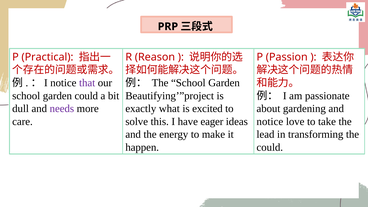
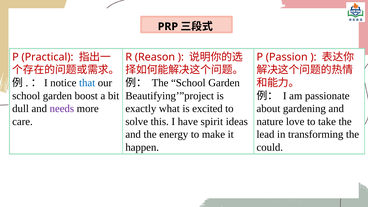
that colour: purple -> blue (87, 83)
garden could: could -> boost (86, 96)
eager: eager -> spirit (212, 121)
notice: notice -> nature (270, 121)
